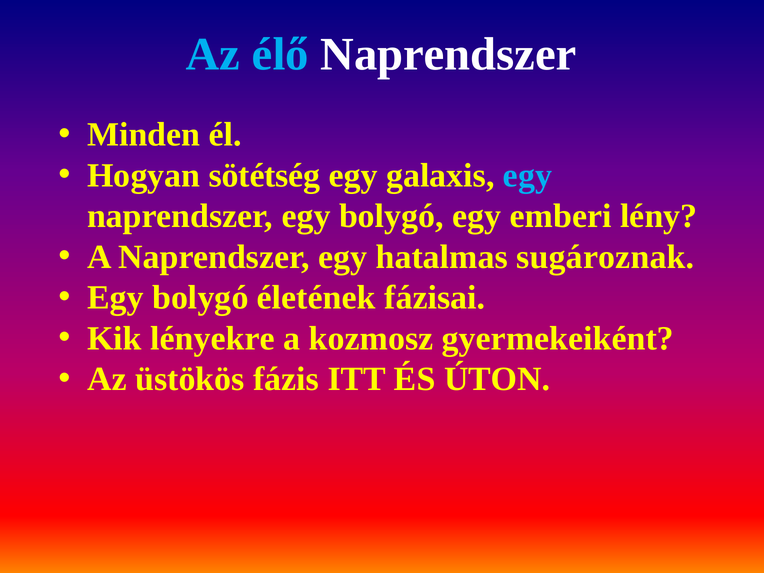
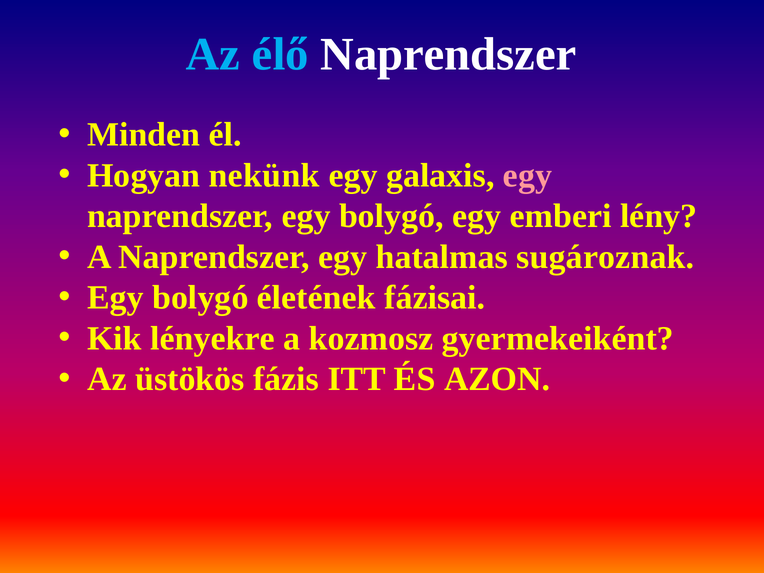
sötétség: sötétség -> nekünk (264, 175)
egy colour: light blue -> pink (527, 175)
ÚTON: ÚTON -> AZON (497, 379)
